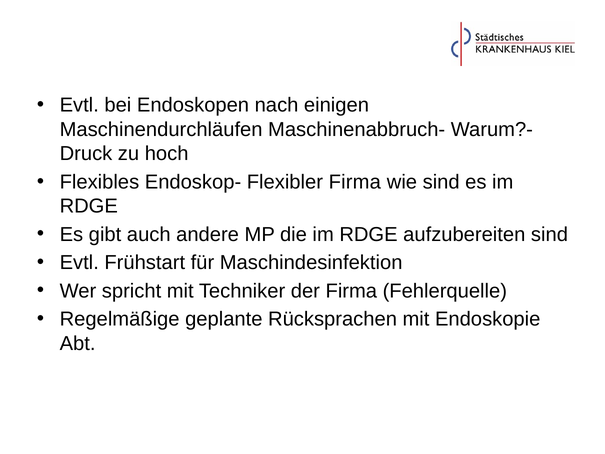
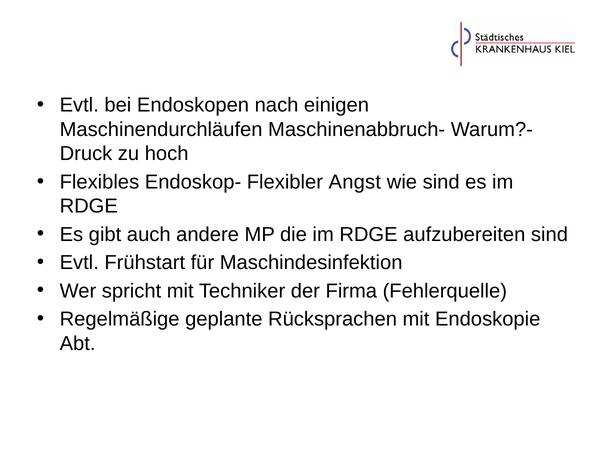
Flexibler Firma: Firma -> Angst (355, 182)
